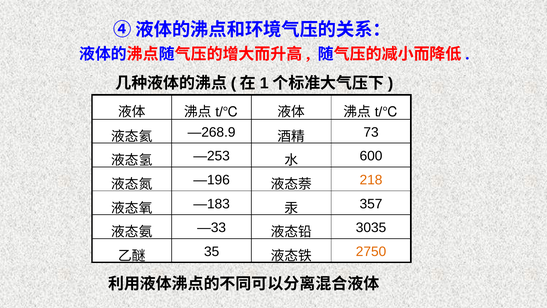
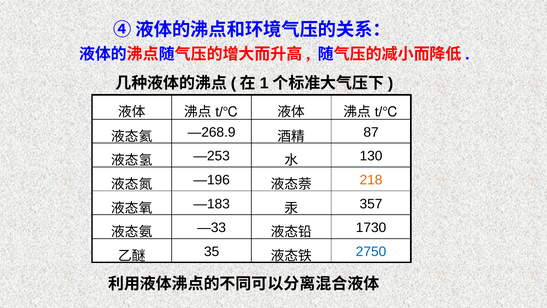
73: 73 -> 87 (371, 132)
600: 600 -> 130 (371, 156)
3035: 3035 -> 1730 (371, 227)
2750 colour: orange -> blue (371, 251)
